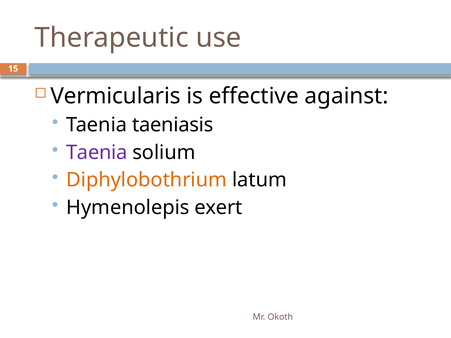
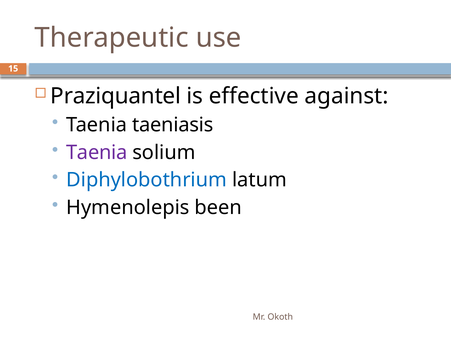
Vermicularis: Vermicularis -> Praziquantel (116, 96)
Diphylobothrium colour: orange -> blue (147, 180)
exert: exert -> been (218, 208)
